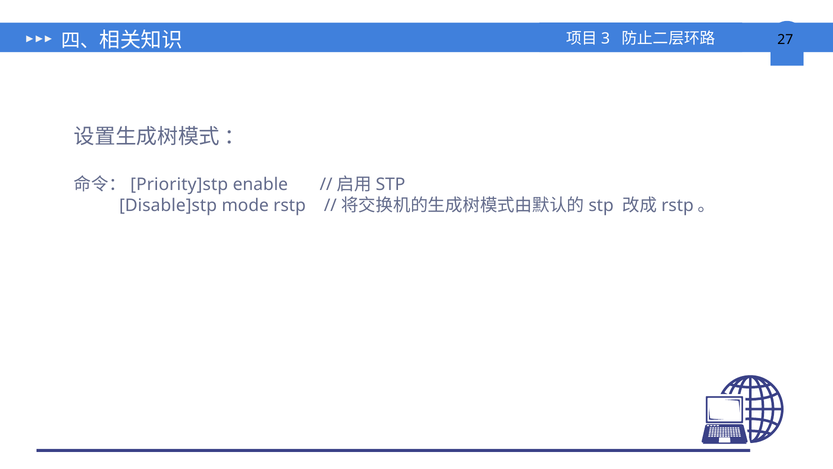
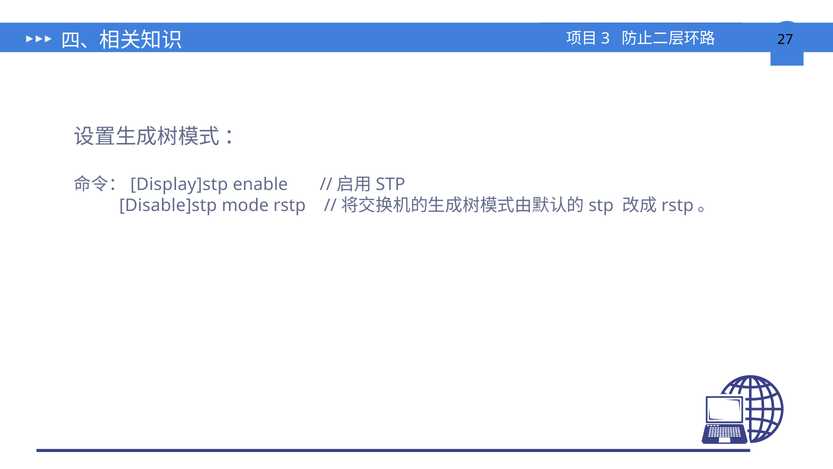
Priority]stp: Priority]stp -> Display]stp (179, 184)
